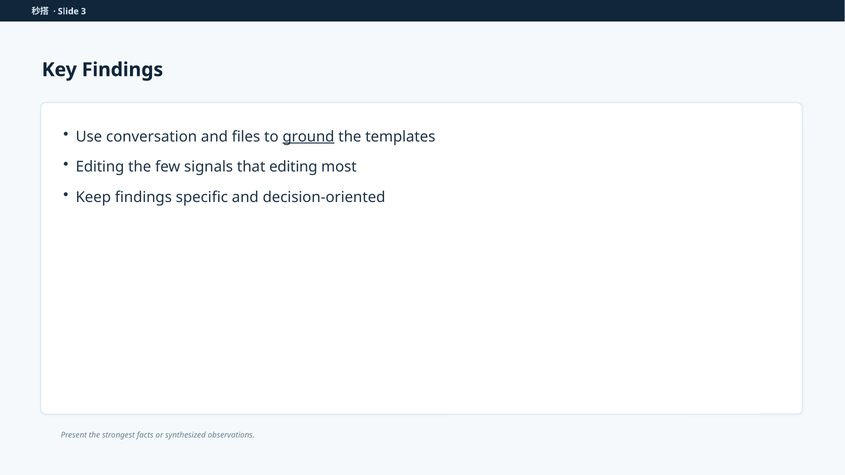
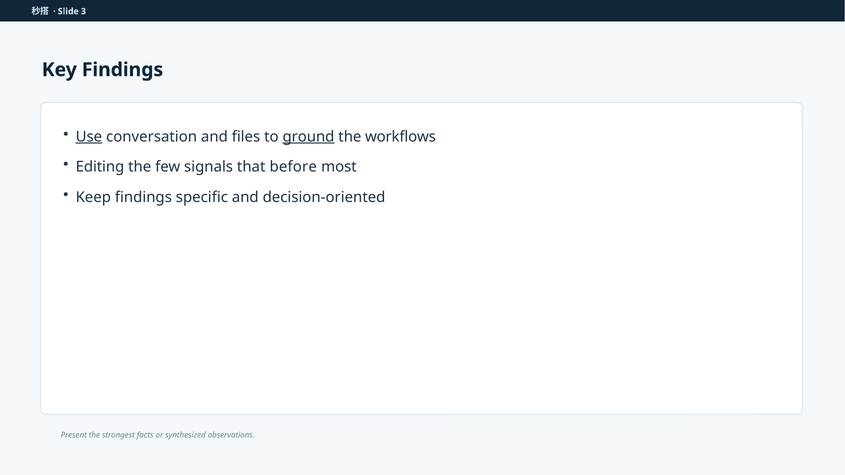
Use underline: none -> present (89, 137)
templates: templates -> workflows (400, 137)
that editing: editing -> before (293, 167)
